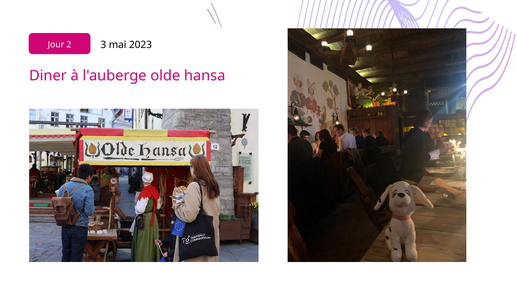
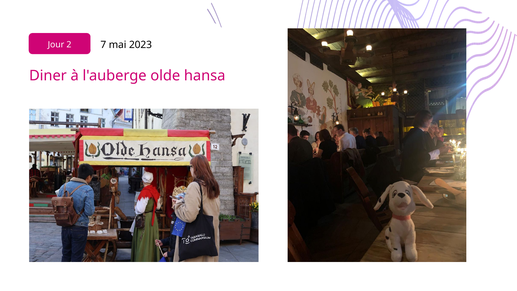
3: 3 -> 7 (103, 45)
